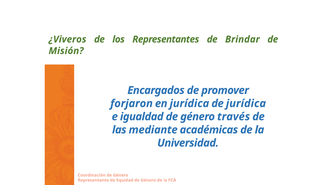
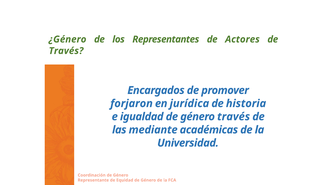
¿Viveros: ¿Viveros -> ¿Género (67, 39)
Brindar: Brindar -> Actores (242, 39)
Misión: Misión -> Través (66, 51)
de jurídica: jurídica -> historia (246, 104)
